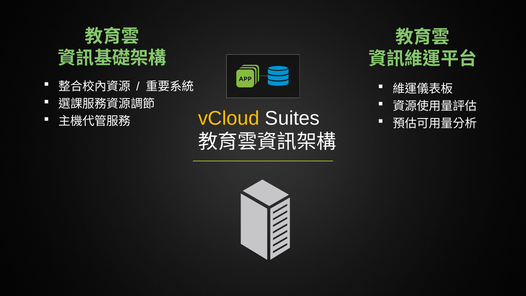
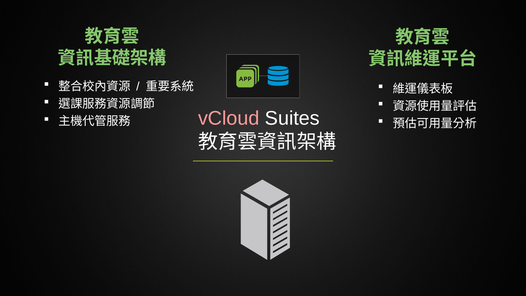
vCloud colour: yellow -> pink (229, 118)
